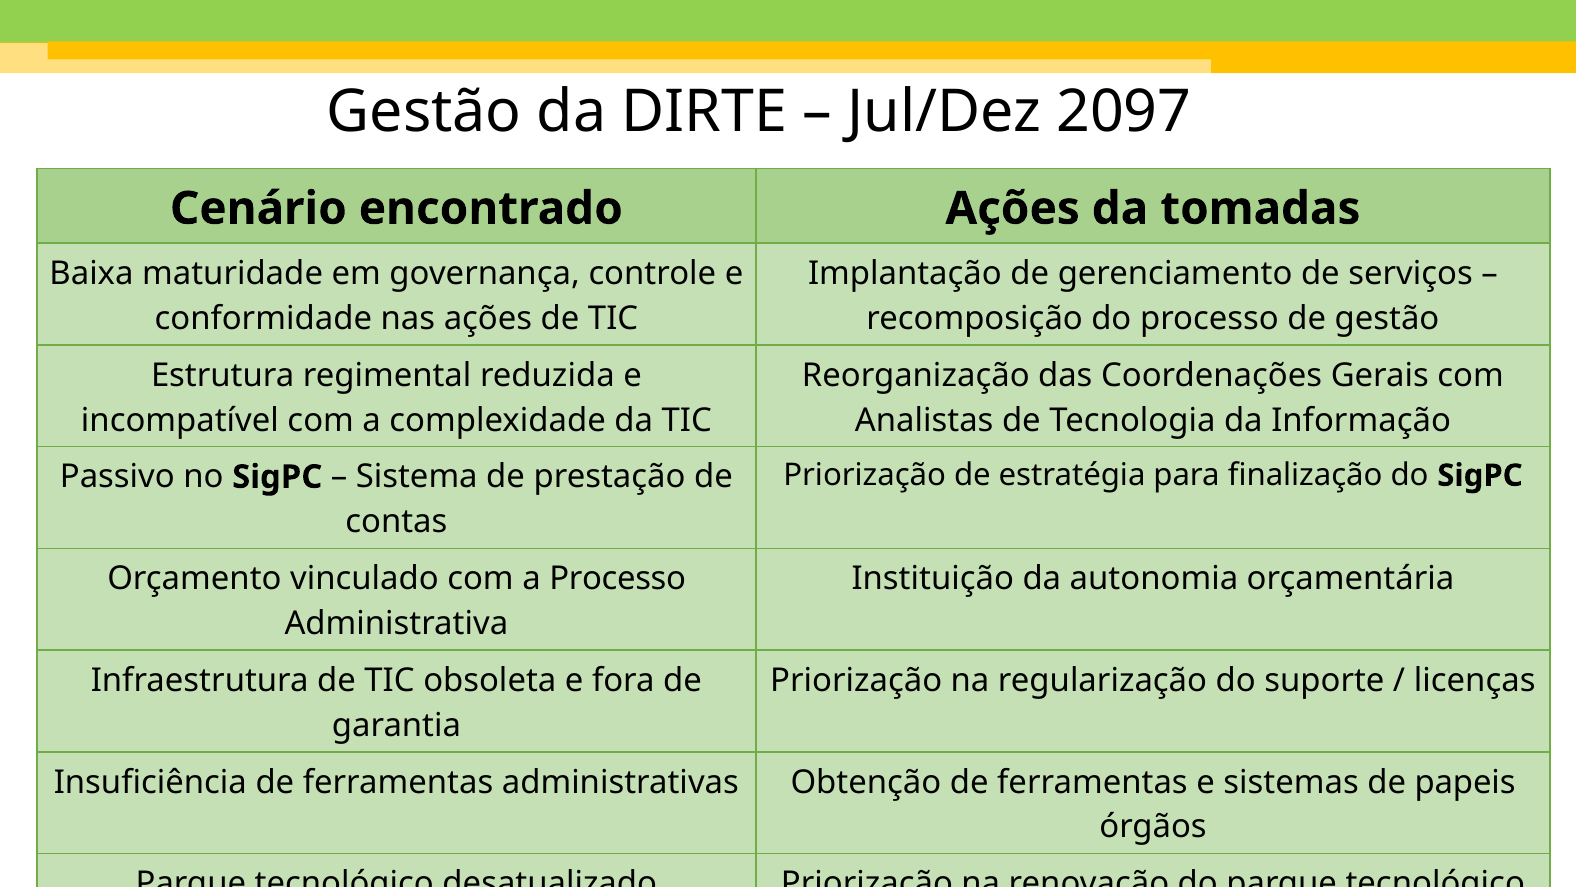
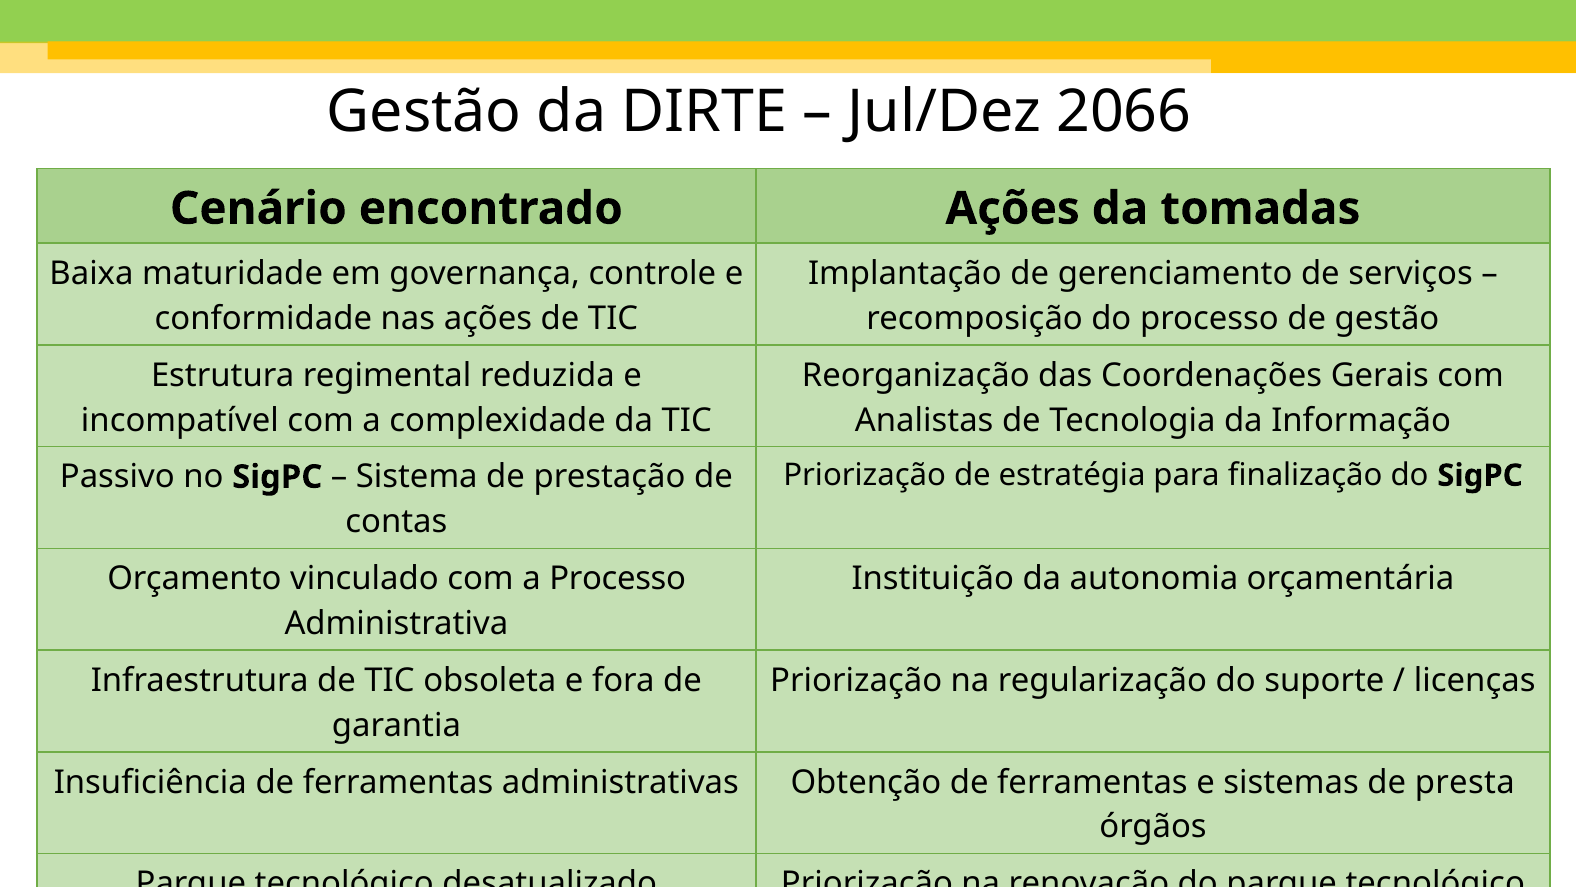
2097: 2097 -> 2066 (1124, 112)
sistemas de papeis: papeis -> presta (1465, 782)
